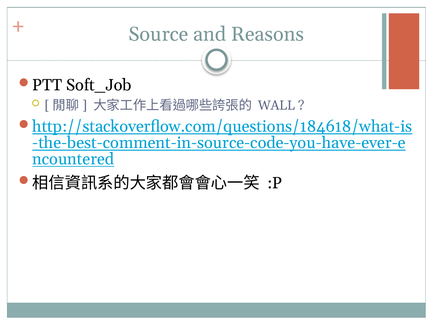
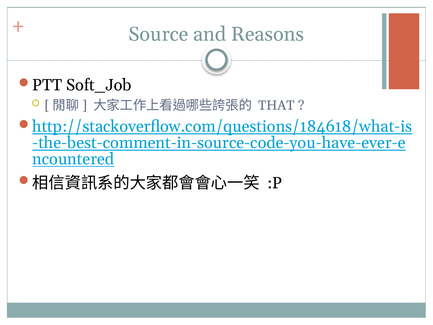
WALL: WALL -> THAT (276, 105)
